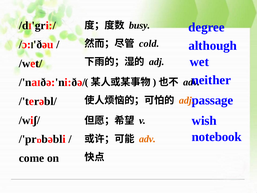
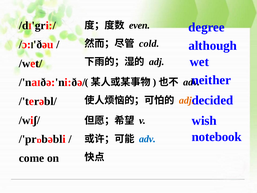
busy: busy -> even (139, 25)
passage: passage -> decided (212, 100)
adv colour: orange -> blue (147, 139)
